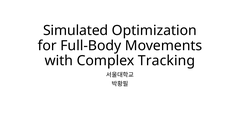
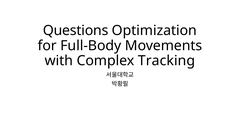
Simulated: Simulated -> Questions (76, 30)
